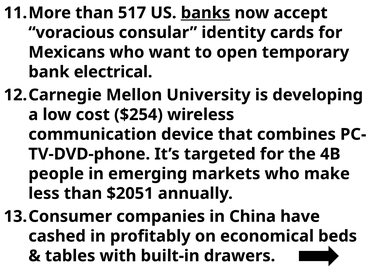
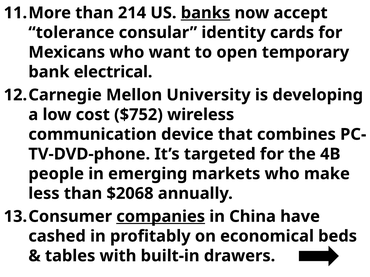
517: 517 -> 214 (132, 13)
voracious: voracious -> tolerance (71, 33)
$254: $254 -> $752 (138, 115)
$2051: $2051 -> $2068 (130, 194)
companies underline: none -> present (161, 217)
